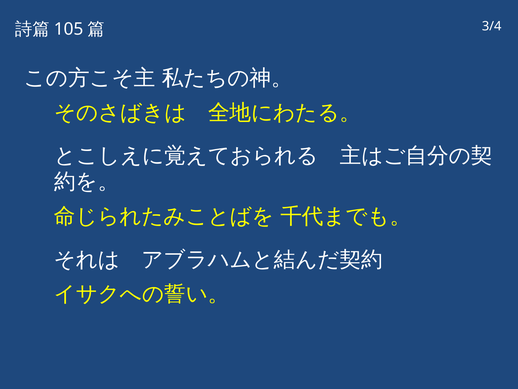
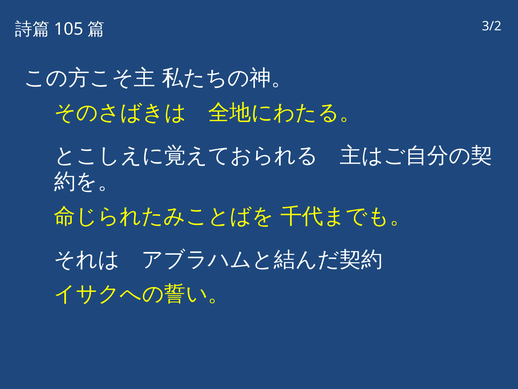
3/4: 3/4 -> 3/2 (492, 26)
